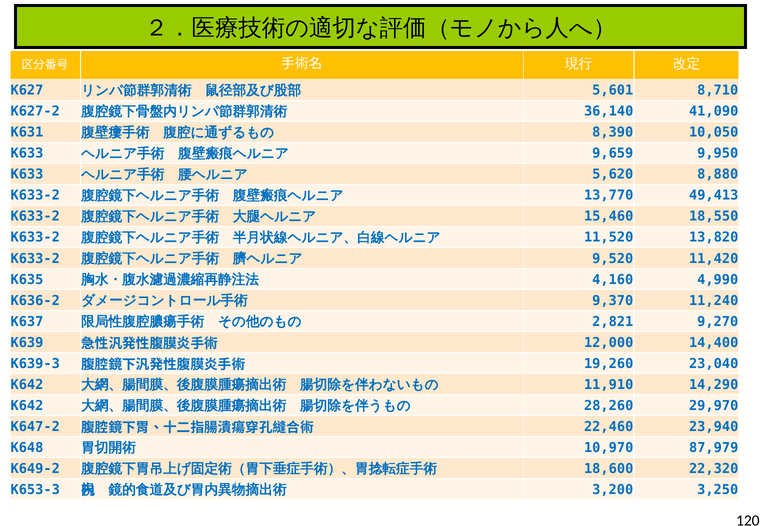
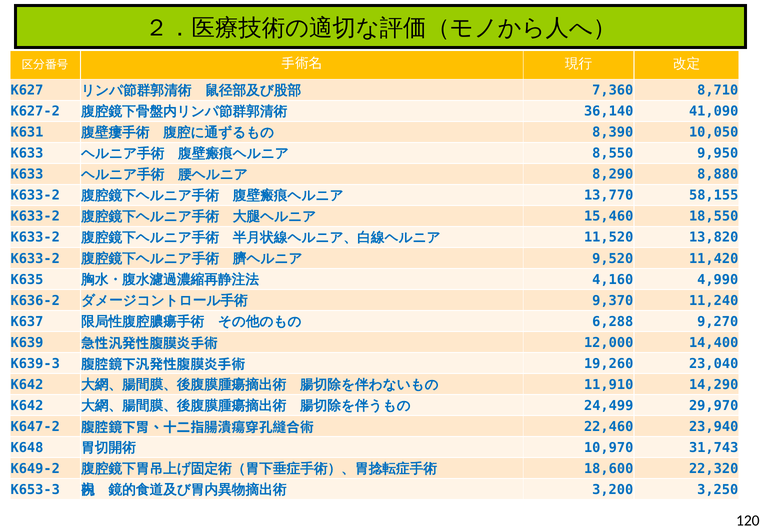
5,601: 5,601 -> 7,360 (613, 90)
9,659: 9,659 -> 8,550 (613, 153)
5,620: 5,620 -> 8,290 (613, 174)
49,413: 49,413 -> 58,155 (714, 196)
2,821: 2,821 -> 6,288 (613, 322)
28,260: 28,260 -> 24,499 (609, 406)
87,979: 87,979 -> 31,743 (714, 448)
